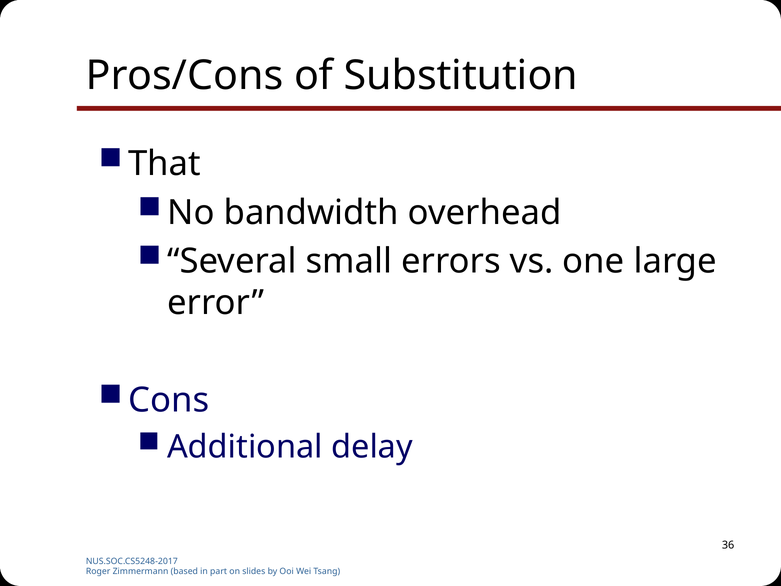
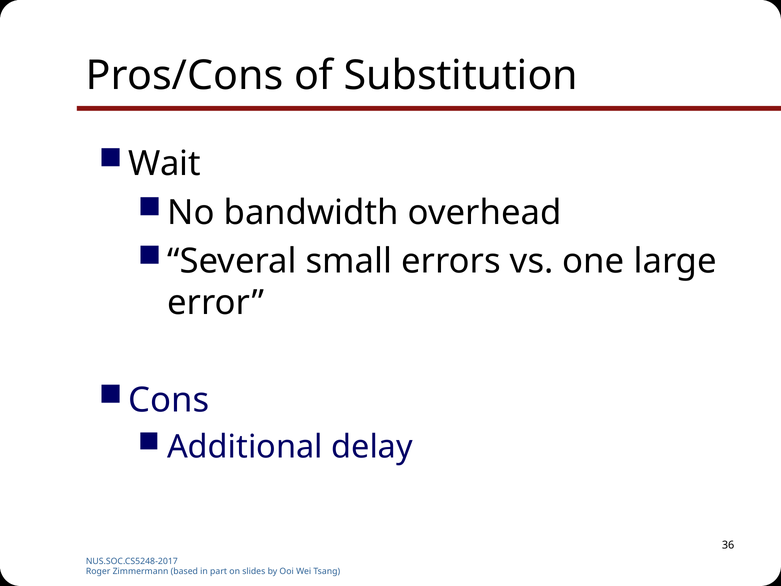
That: That -> Wait (164, 164)
